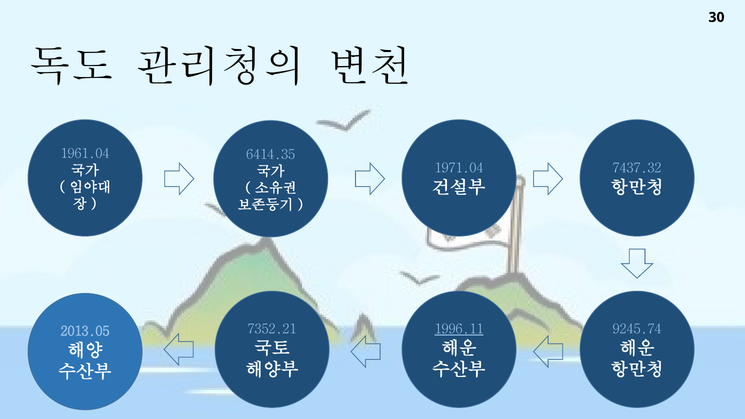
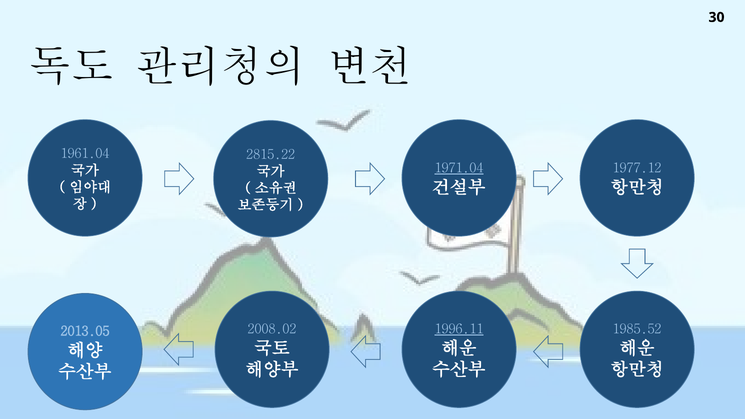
6414.35: 6414.35 -> 2815.22 (271, 155)
1971.04 underline: none -> present (459, 168)
7437.32: 7437.32 -> 1977.12 (637, 168)
7352.21: 7352.21 -> 2008.02 (272, 329)
9245.74: 9245.74 -> 1985.52 (637, 329)
